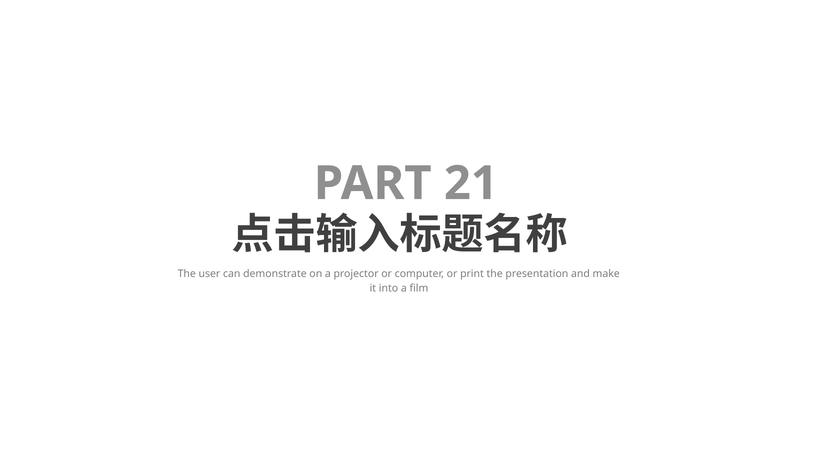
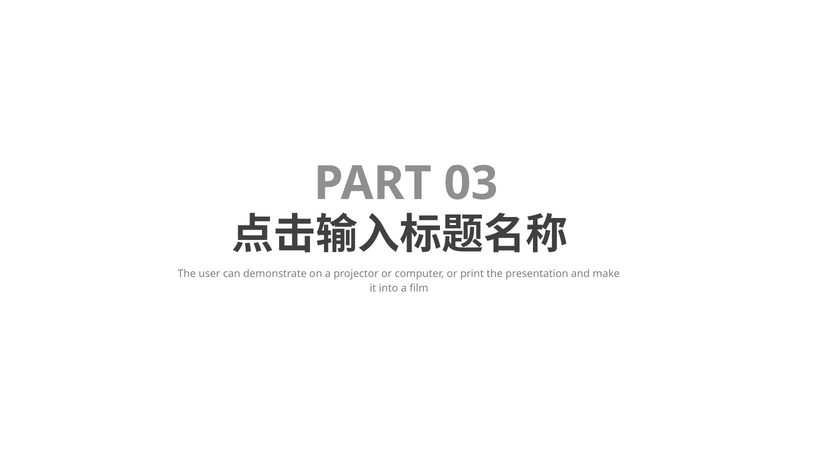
21: 21 -> 03 (471, 184)
